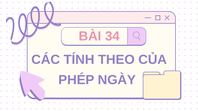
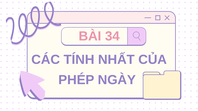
THEO: THEO -> NHẤT (116, 60)
